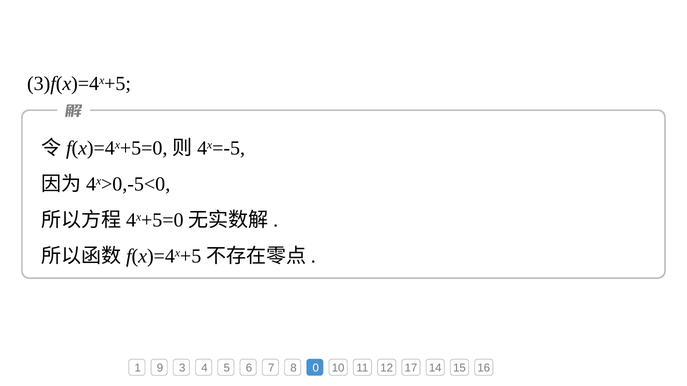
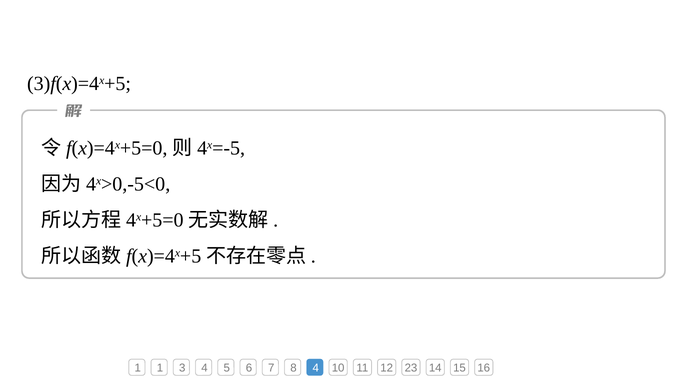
1 9: 9 -> 1 (160, 368)
8 0: 0 -> 4 (316, 368)
17: 17 -> 23 (411, 368)
